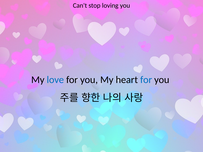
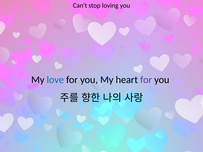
for colour: blue -> purple (146, 80)
